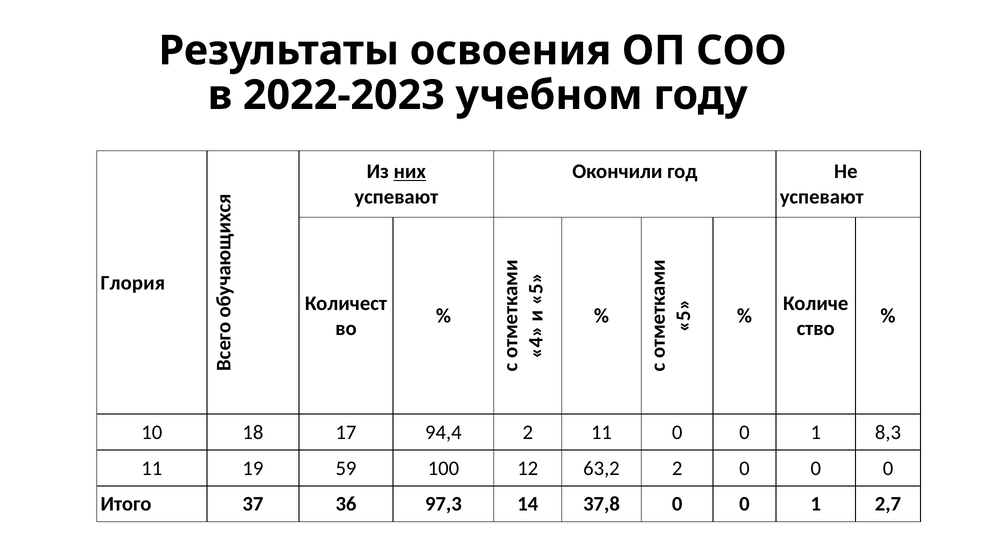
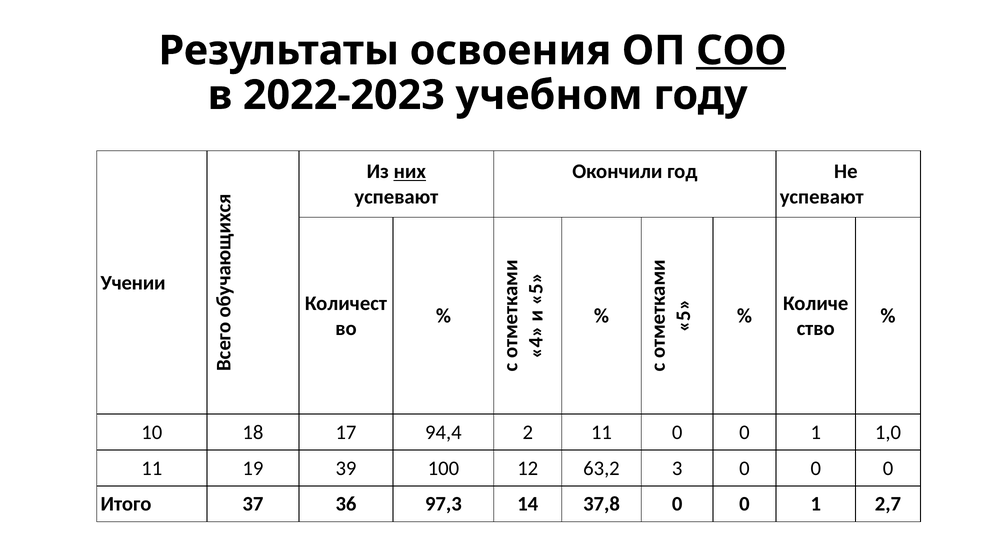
СОО underline: none -> present (741, 51)
Глория: Глория -> Учении (133, 283)
8,3: 8,3 -> 1,0 (888, 432)
59: 59 -> 39 (346, 468)
63,2 2: 2 -> 3 (677, 468)
